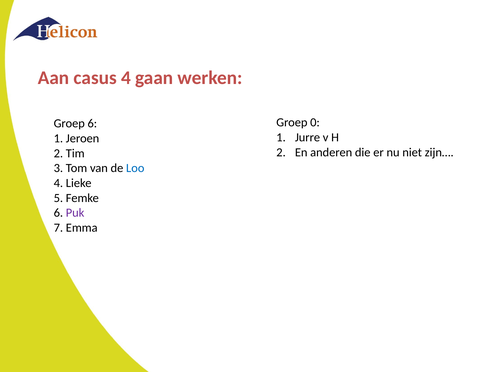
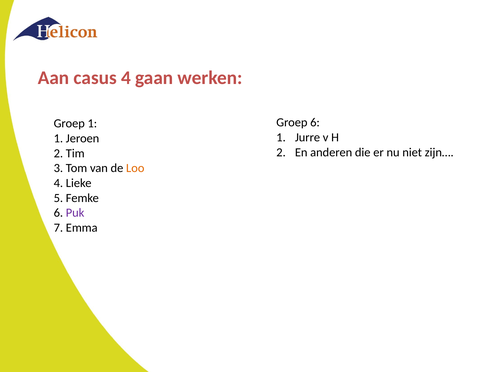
Groep 0: 0 -> 6 (315, 123)
Groep 6: 6 -> 1 (92, 124)
Loo colour: blue -> orange (135, 168)
